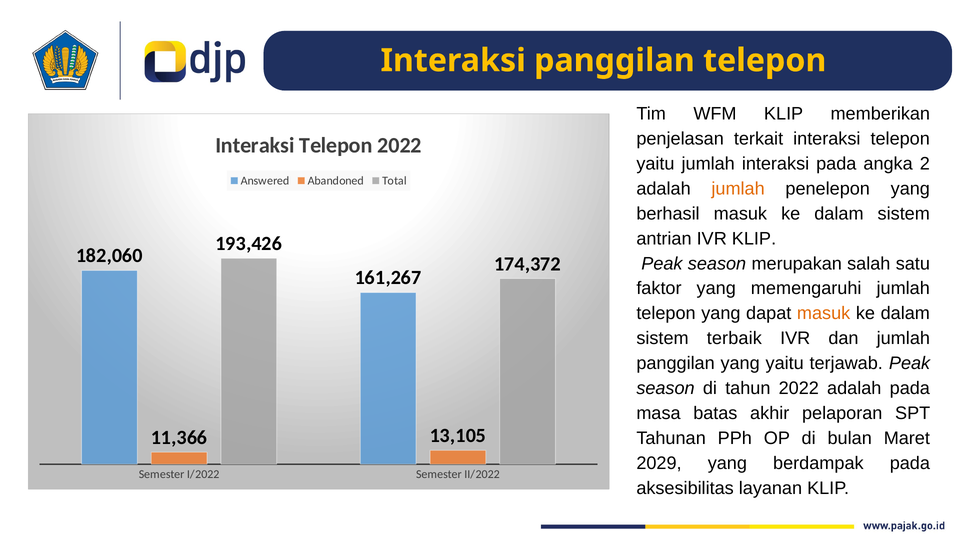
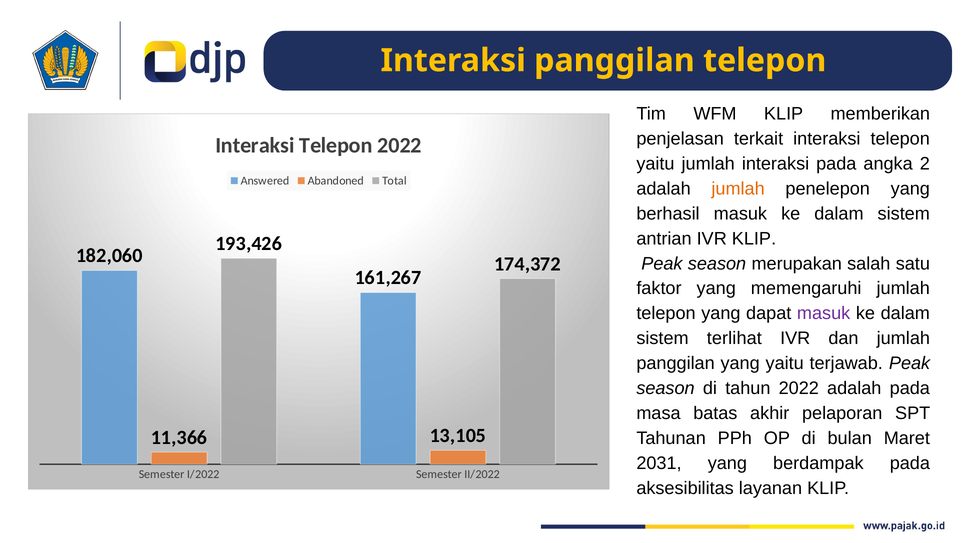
masuk colour: orange -> purple (824, 313)
terbaik: terbaik -> terlihat (734, 338)
2029: 2029 -> 2031 (659, 463)
